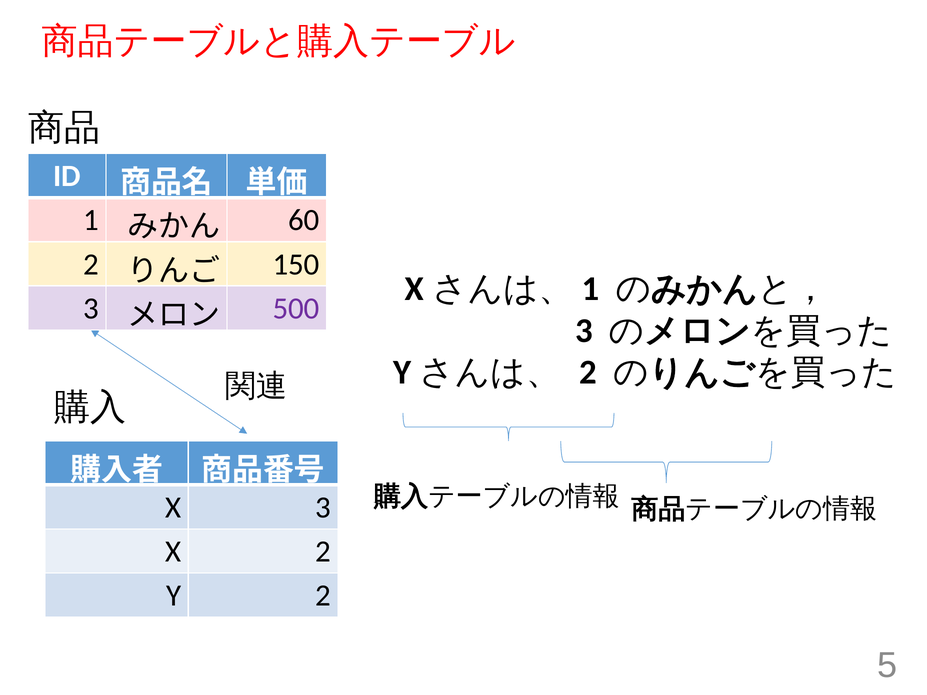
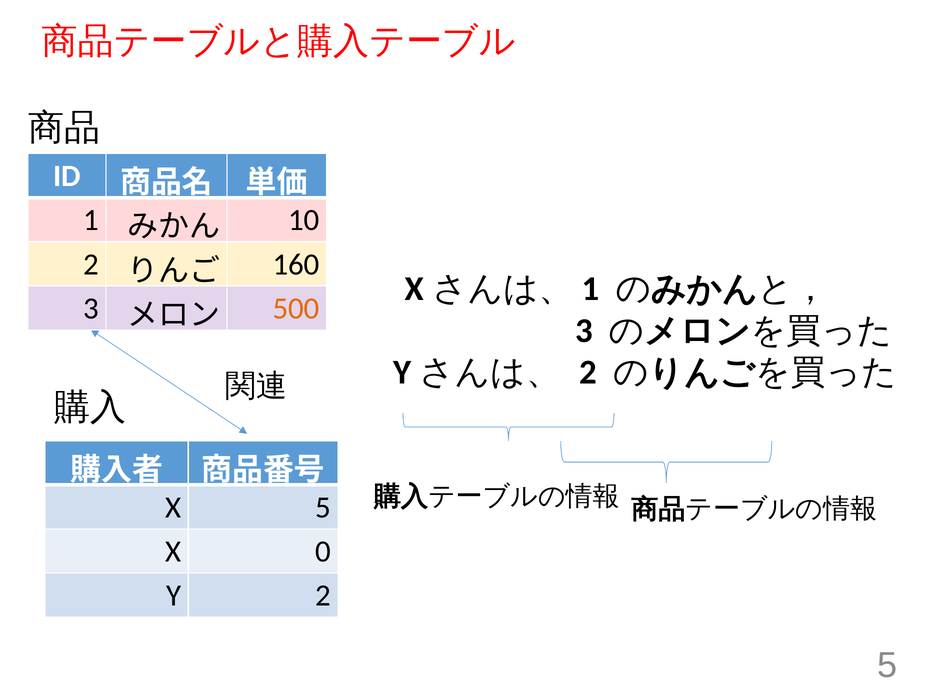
60: 60 -> 10 (304, 220)
150: 150 -> 160 (296, 264)
500 colour: purple -> orange (296, 308)
X 3: 3 -> 5 (323, 508)
X 2: 2 -> 0 (323, 552)
